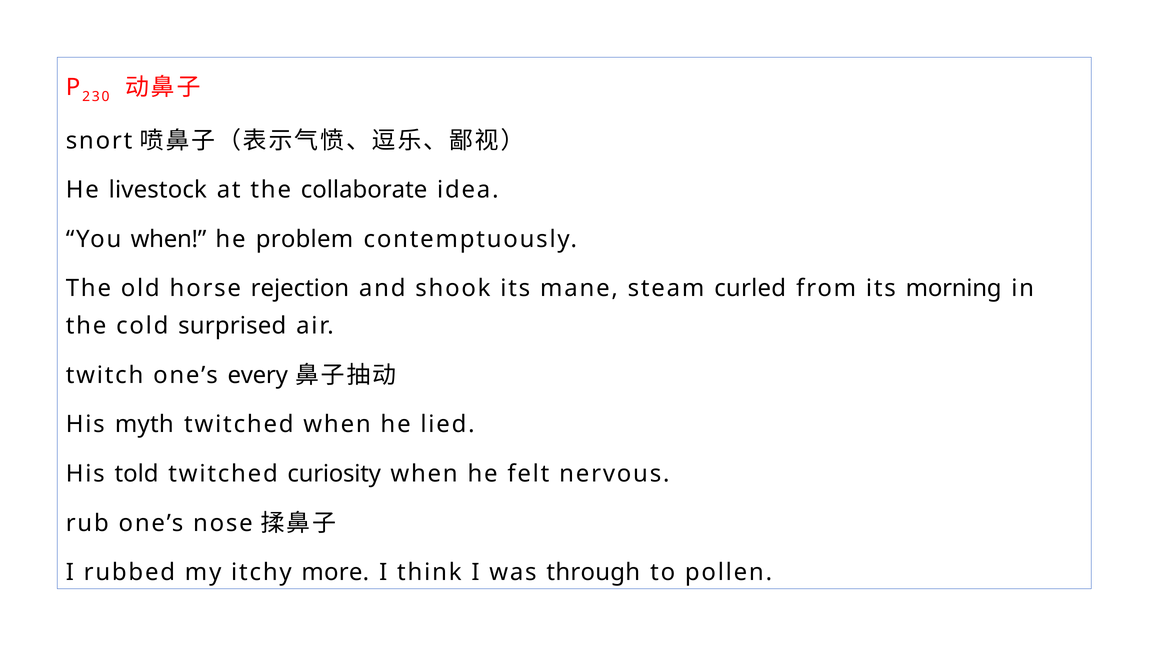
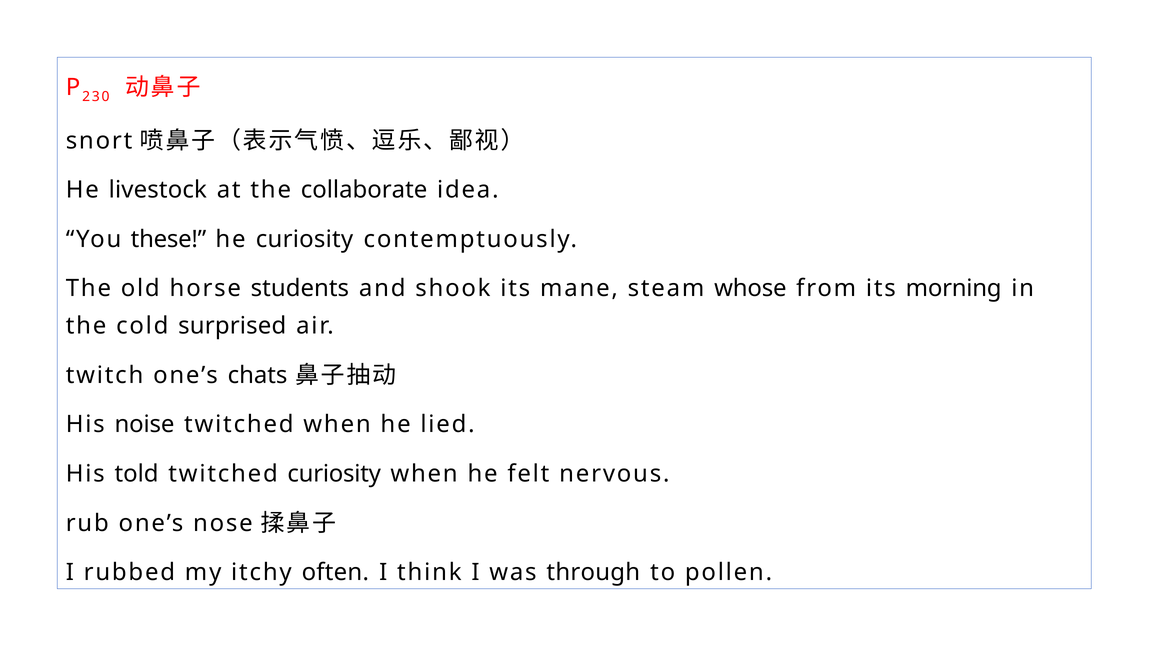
You when: when -> these (169, 239)
he problem: problem -> curiosity (304, 239)
rejection: rejection -> students (300, 289)
curled: curled -> whose (750, 289)
every: every -> chats (258, 375)
myth: myth -> noise (145, 425)
more: more -> often (335, 573)
